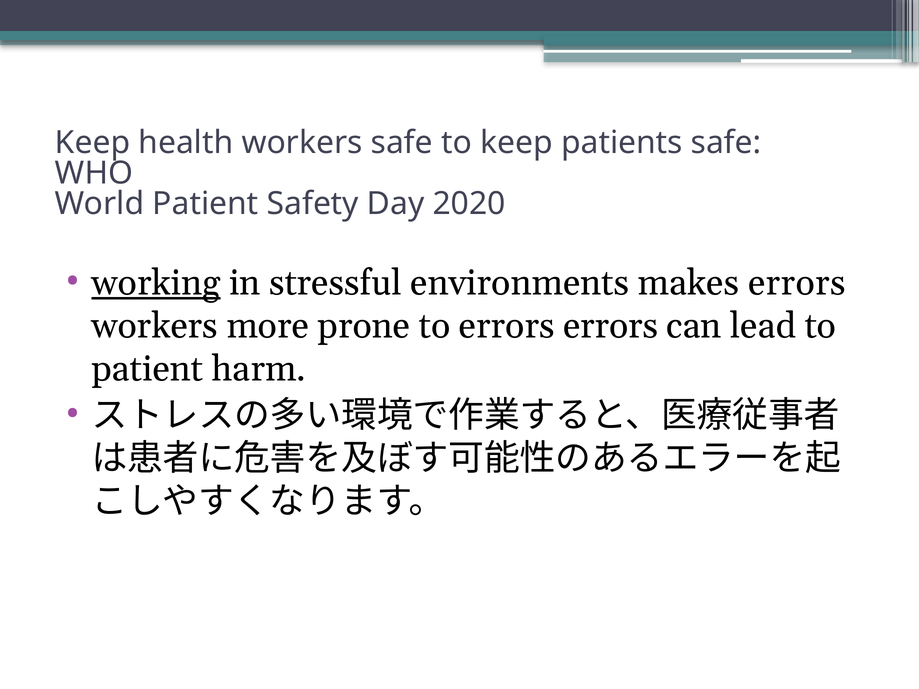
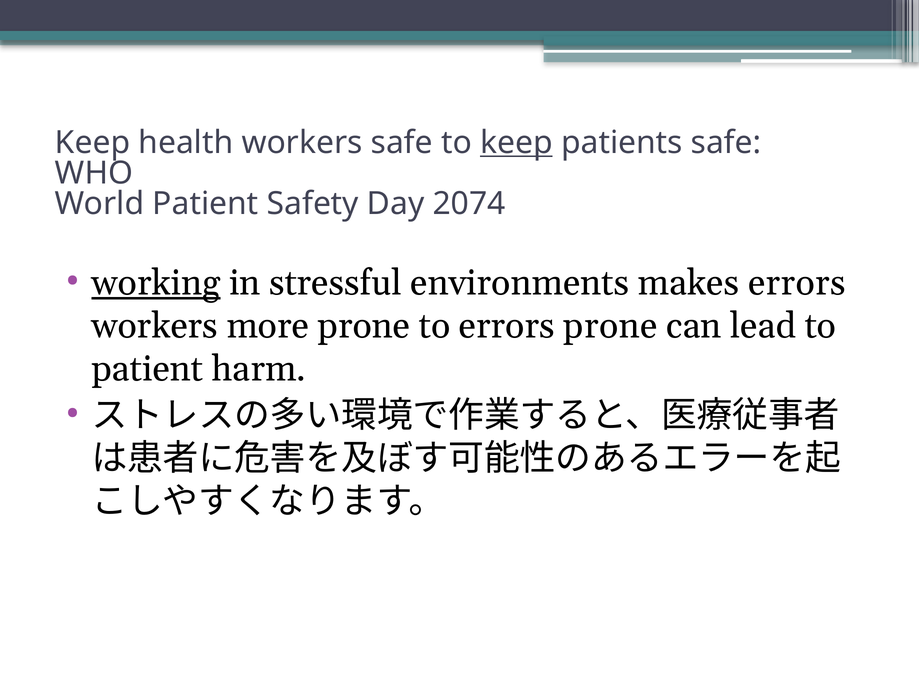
keep underline: none -> present (516, 143)
2020: 2020 -> 2074 (469, 204)
errors errors: errors -> prone (610, 326)
